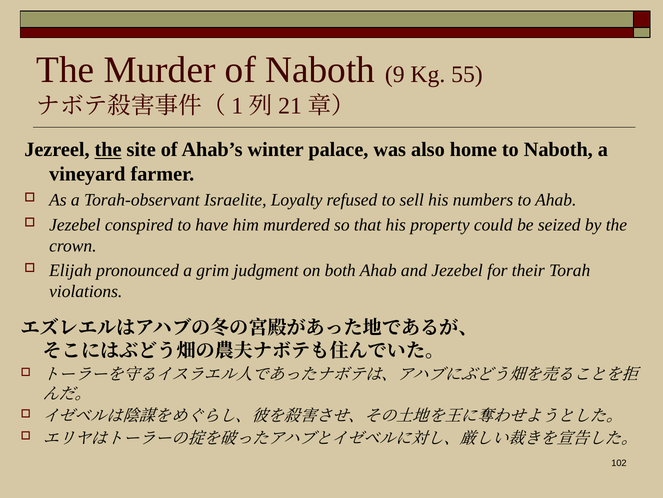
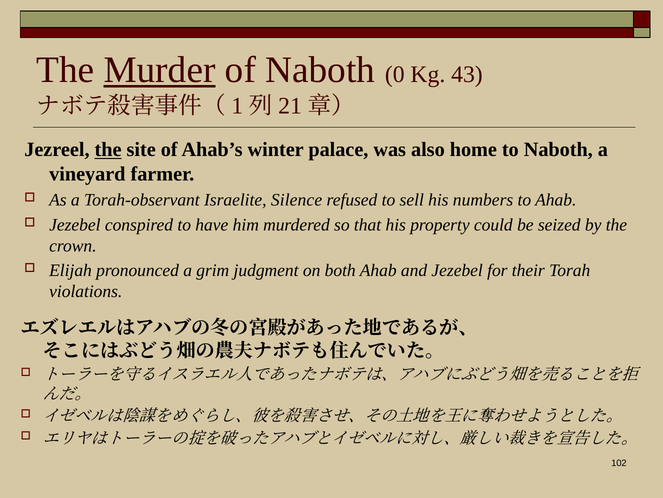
Murder underline: none -> present (160, 70)
9: 9 -> 0 (395, 74)
55: 55 -> 43 (467, 74)
Loyalty: Loyalty -> Silence (297, 200)
